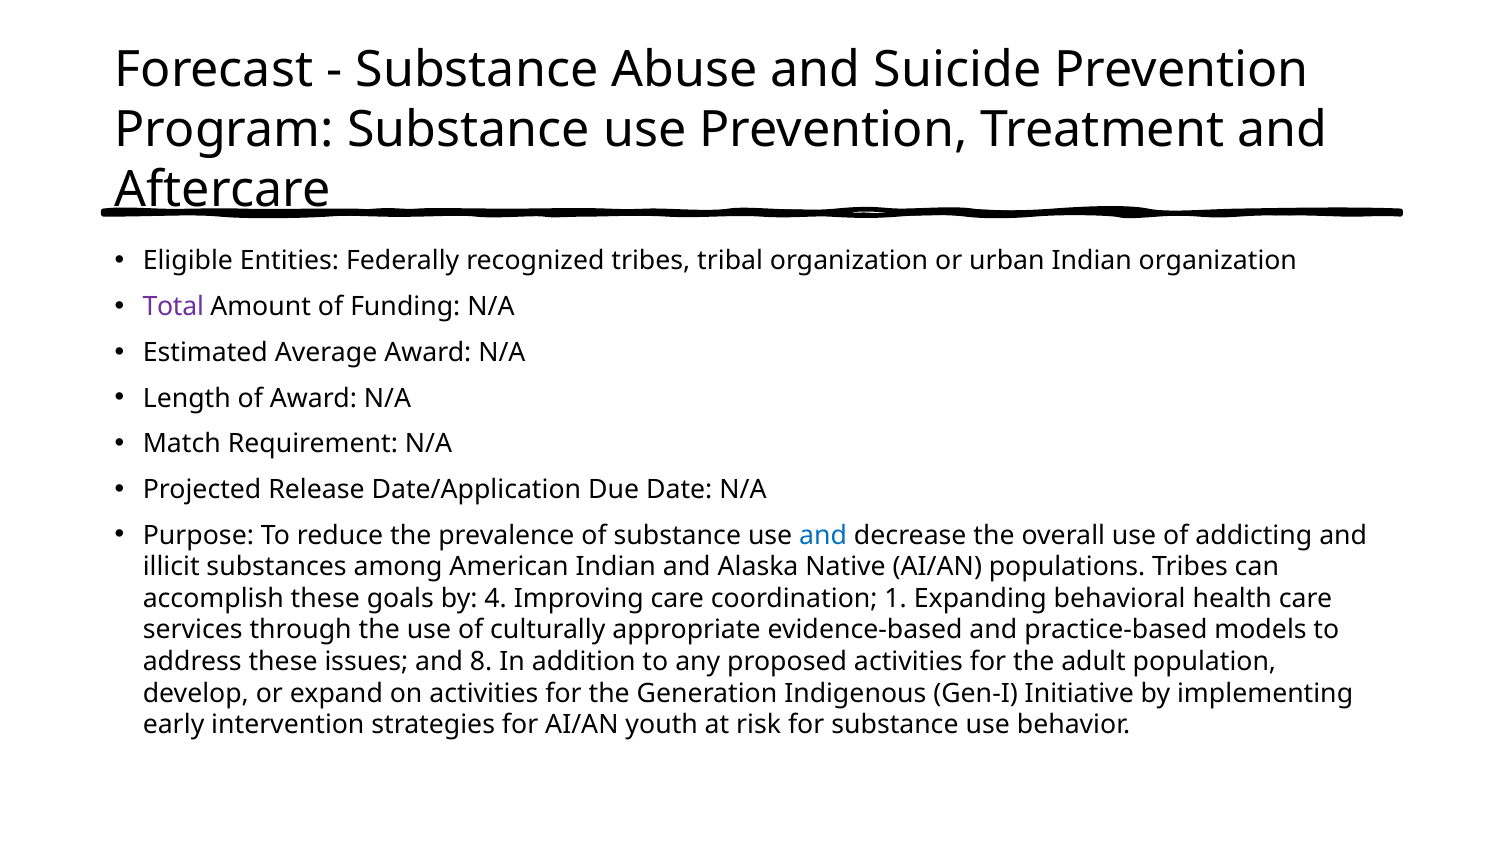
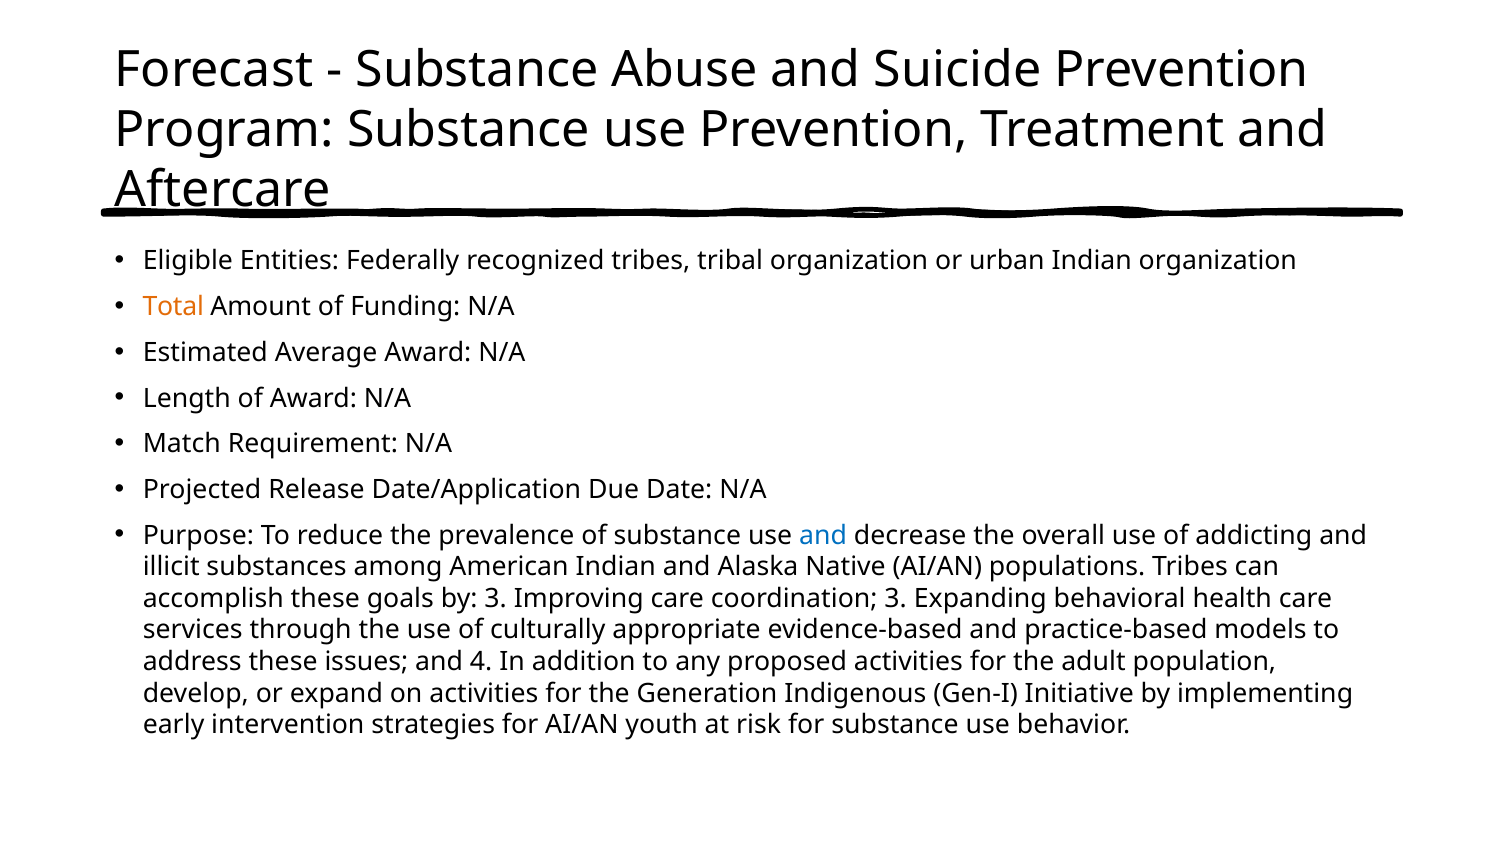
Total colour: purple -> orange (173, 307)
by 4: 4 -> 3 (496, 599)
coordination 1: 1 -> 3 (896, 599)
8: 8 -> 4 (481, 662)
